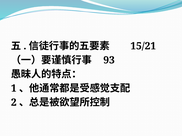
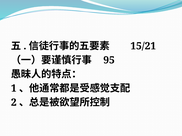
93: 93 -> 95 (109, 60)
